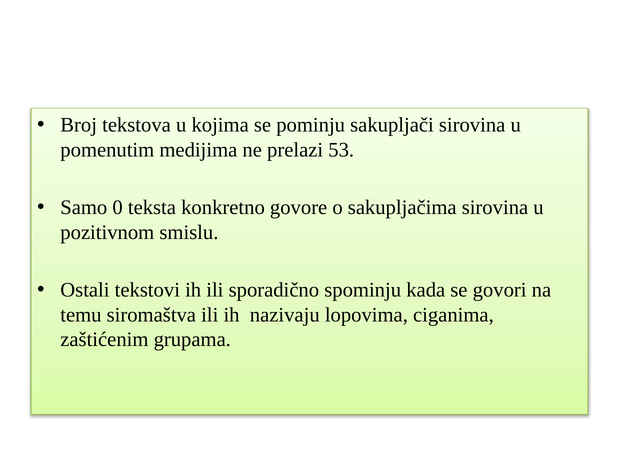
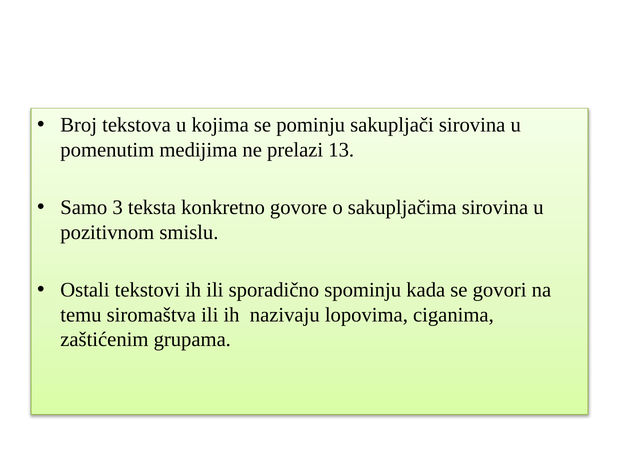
53: 53 -> 13 (341, 150)
0: 0 -> 3 (118, 208)
